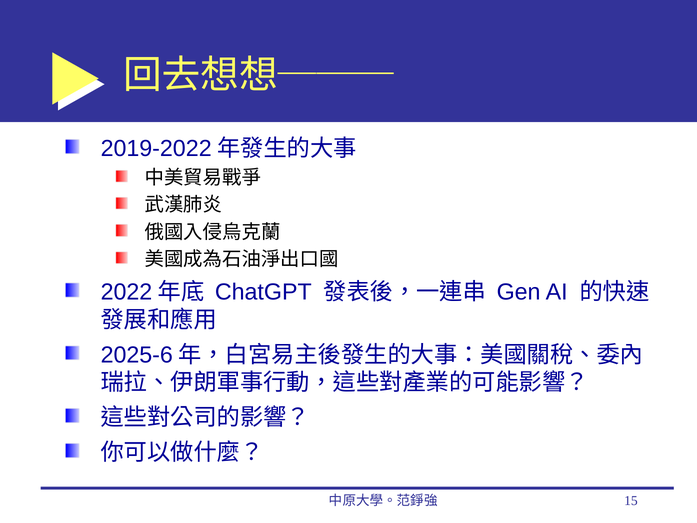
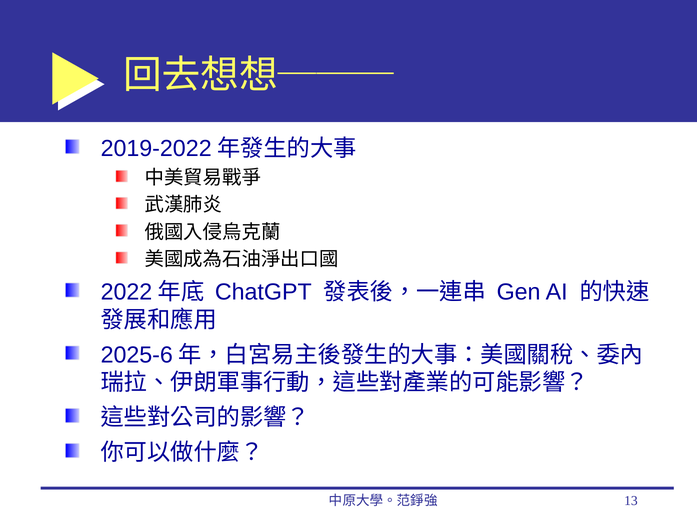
15: 15 -> 13 (631, 500)
